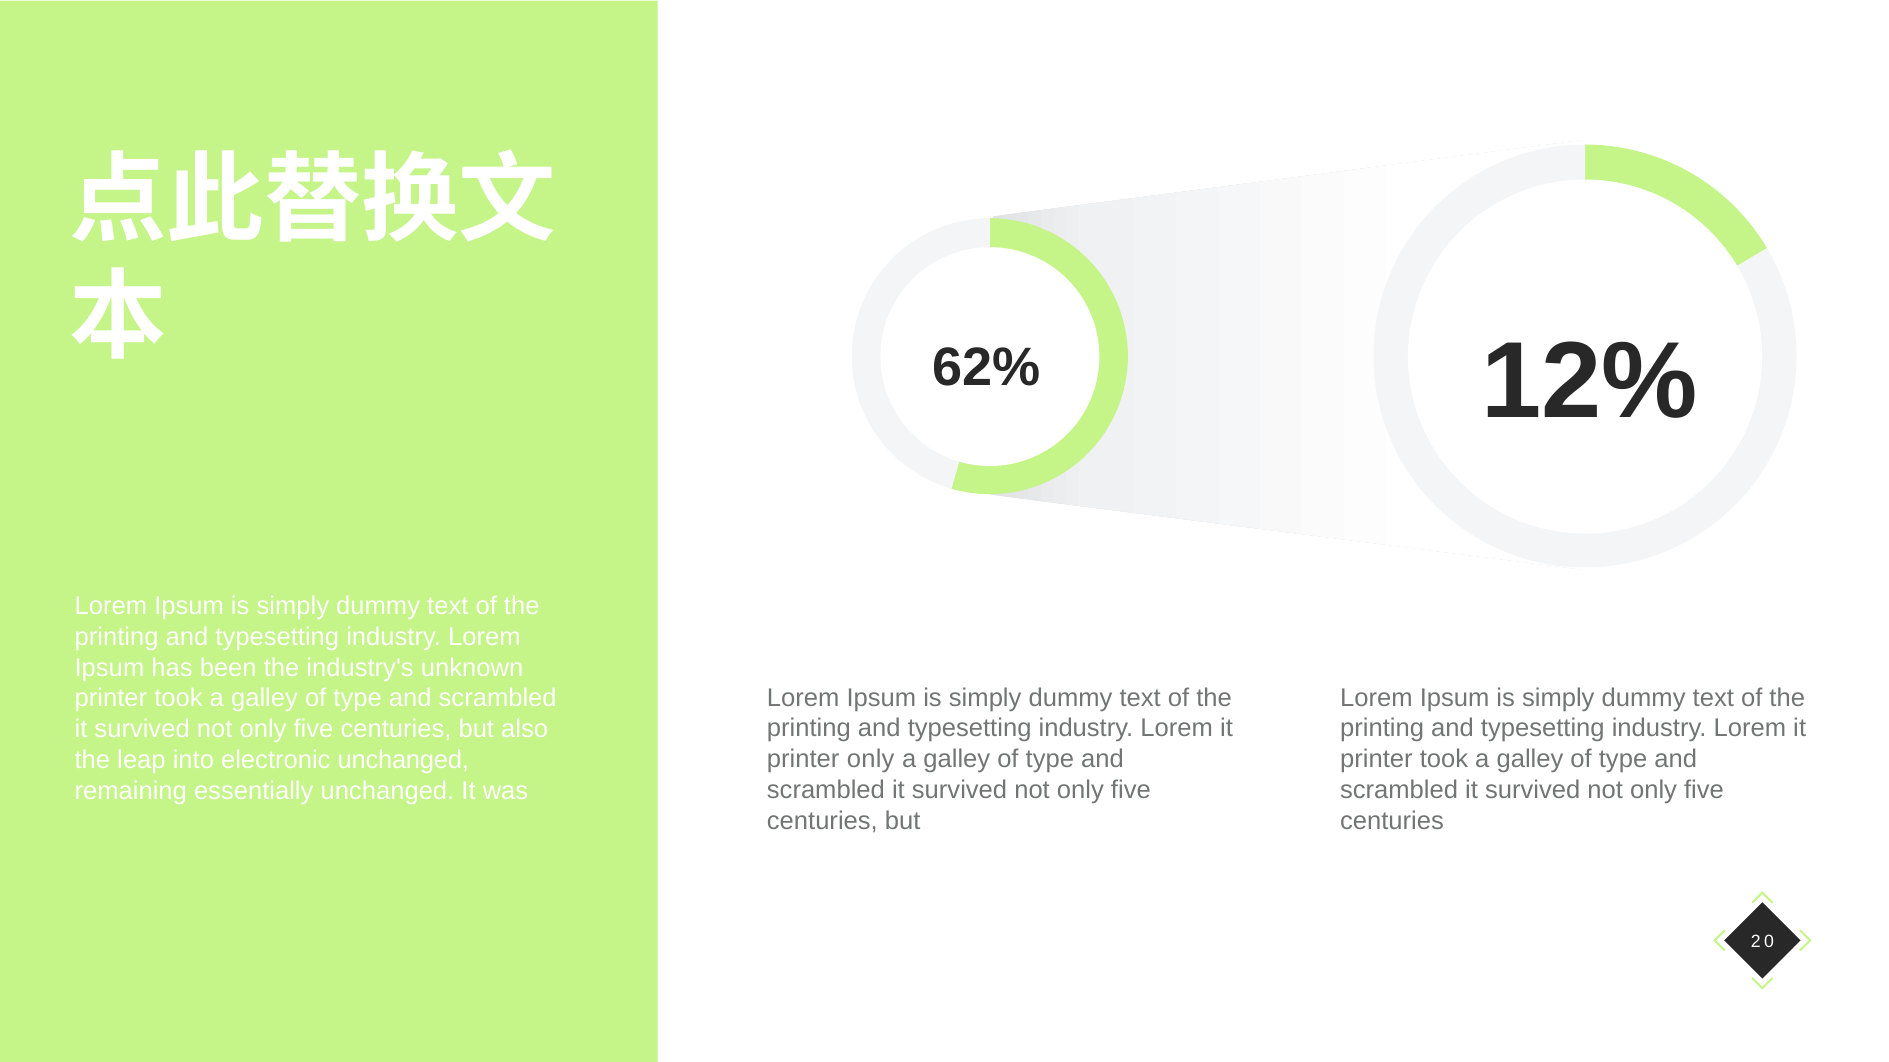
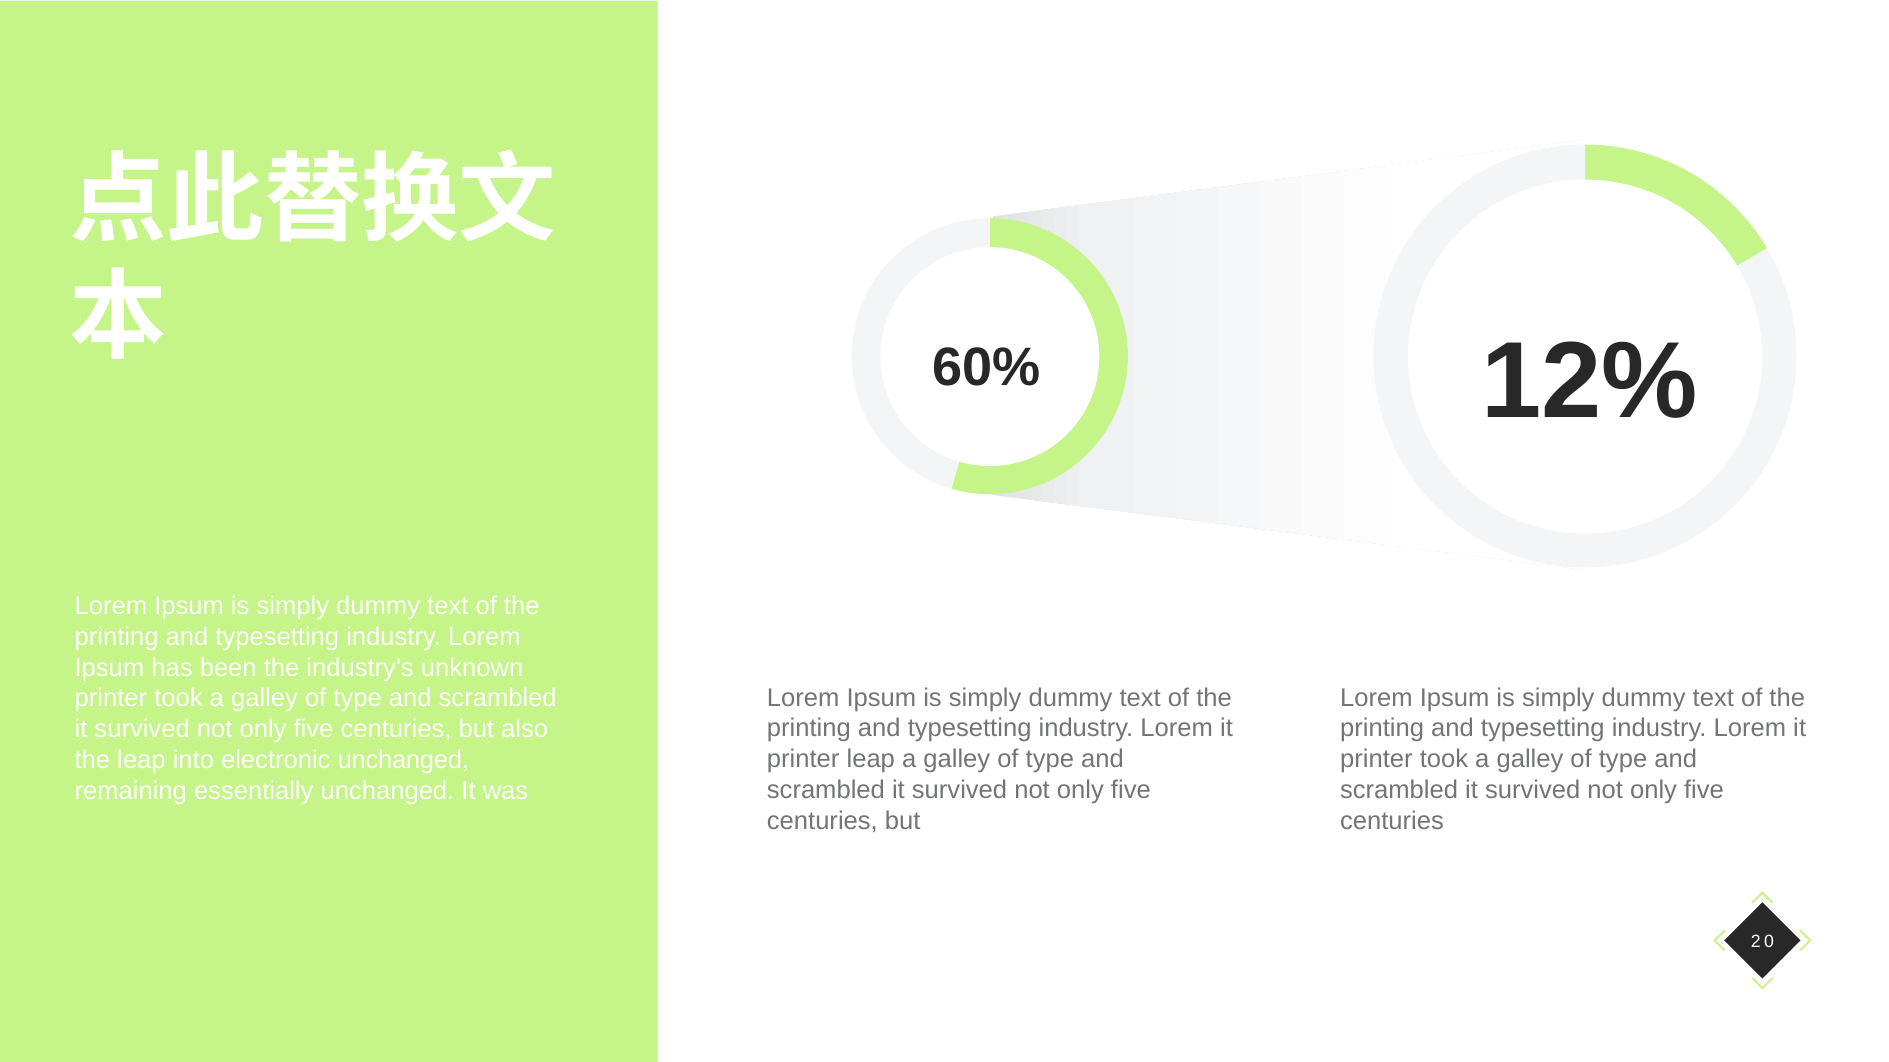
62%: 62% -> 60% (986, 368)
printer only: only -> leap (871, 760)
